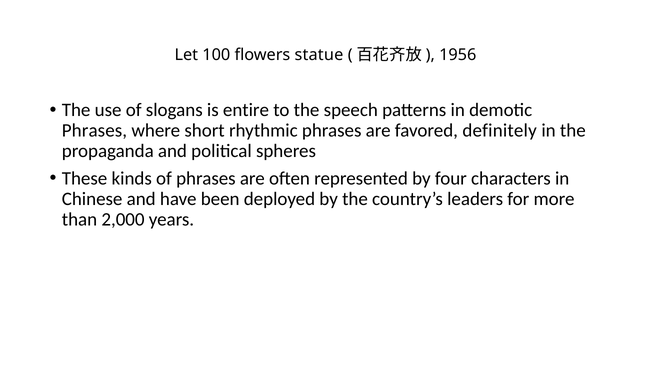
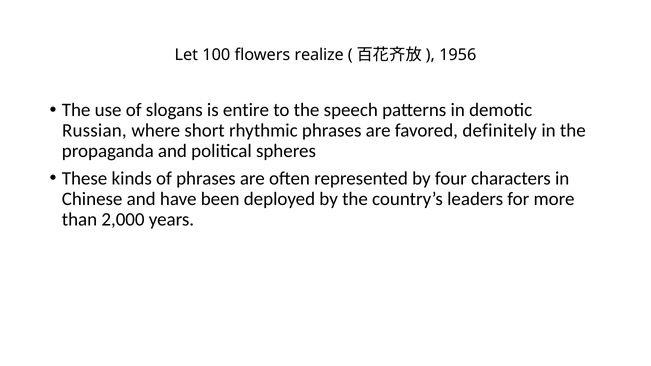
statue: statue -> realize (319, 55)
Phrases: Phrases -> Russian (94, 131)
